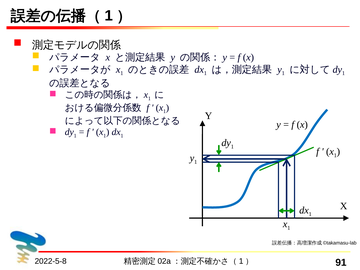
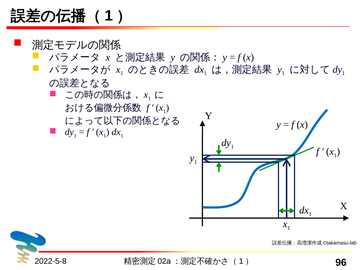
91: 91 -> 96 (341, 263)
